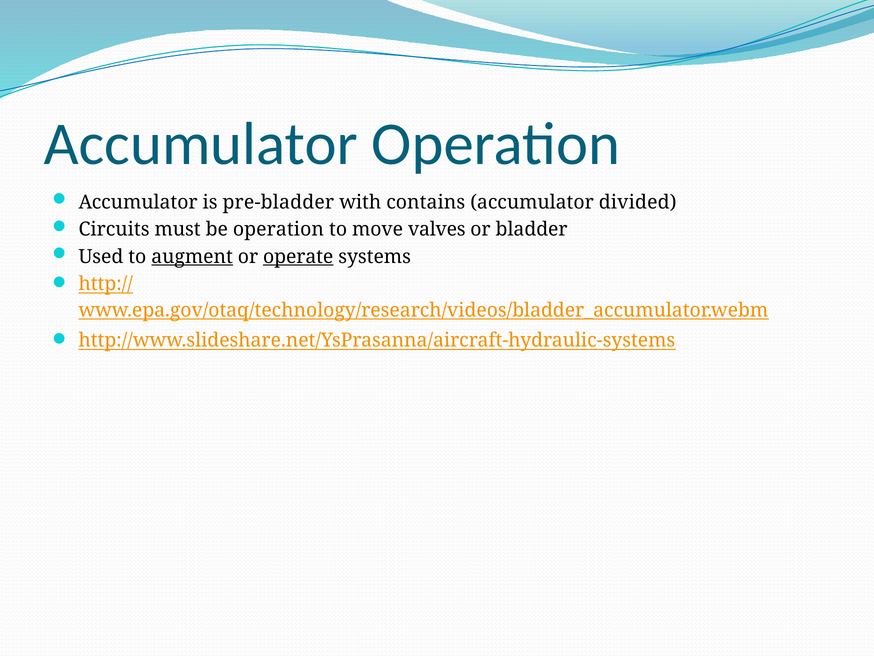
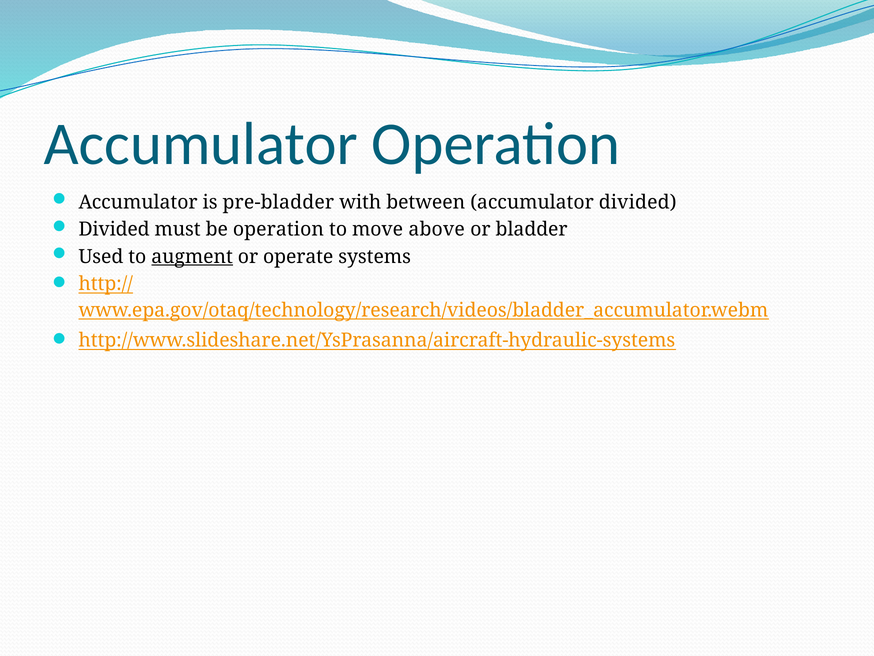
contains: contains -> between (426, 202)
Circuits: Circuits -> Divided (114, 229)
valves: valves -> above (437, 229)
operate underline: present -> none (298, 257)
